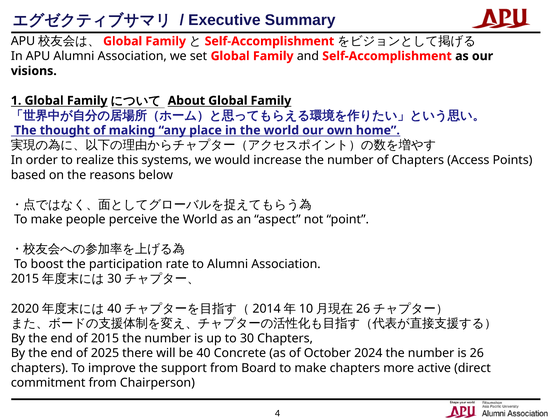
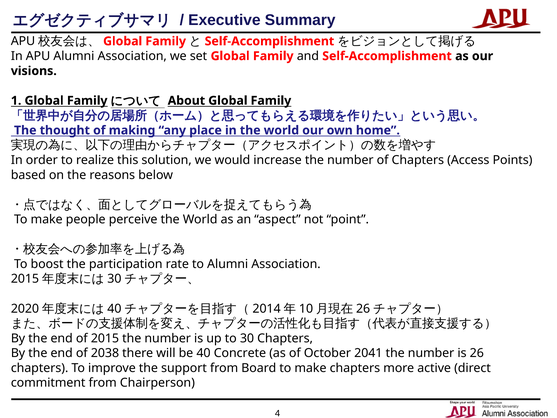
systems: systems -> solution (167, 160)
2025: 2025 -> 2038 (105, 353)
2024: 2024 -> 2041 (368, 353)
